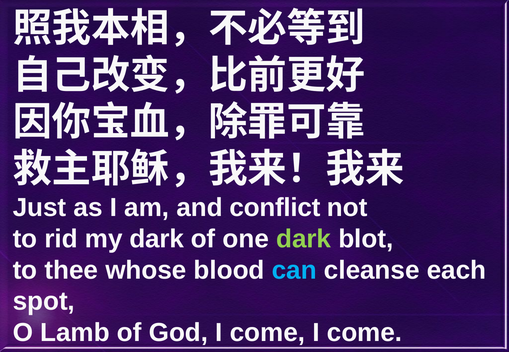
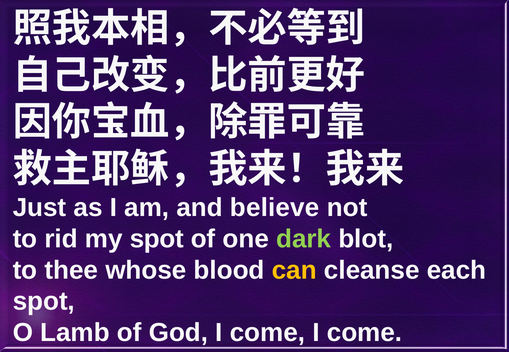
conflict: conflict -> believe (275, 208)
my dark: dark -> spot (157, 239)
can colour: light blue -> yellow (294, 270)
